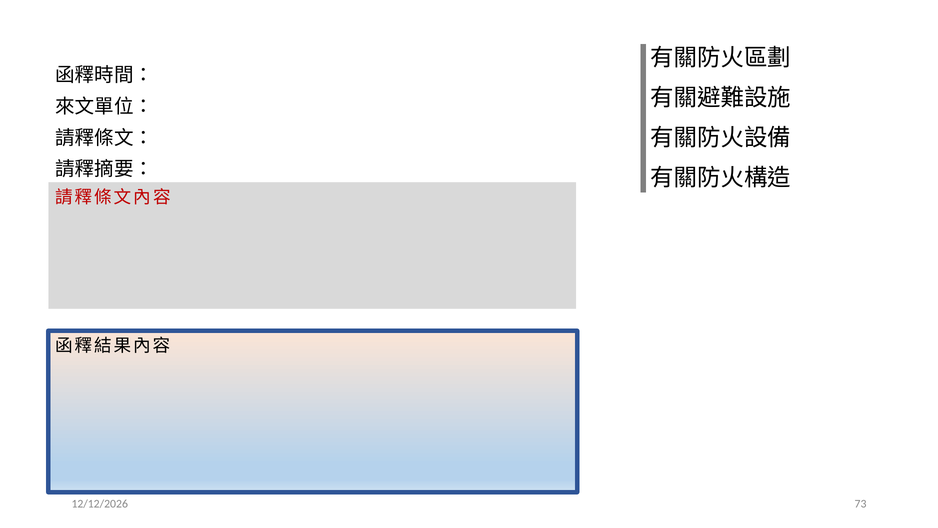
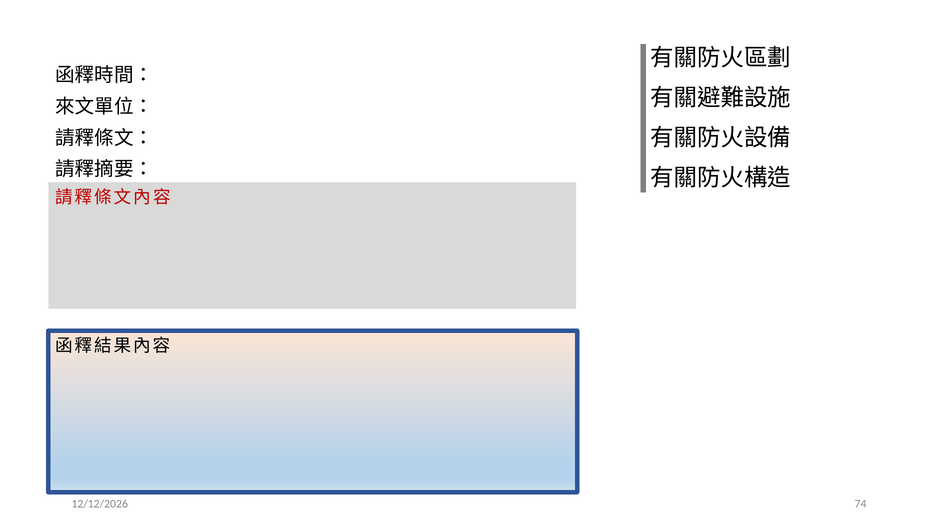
73: 73 -> 74 (861, 504)
